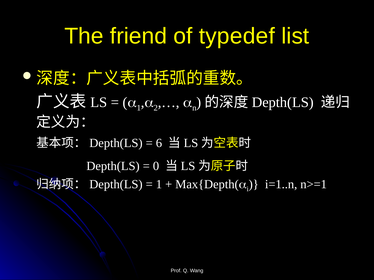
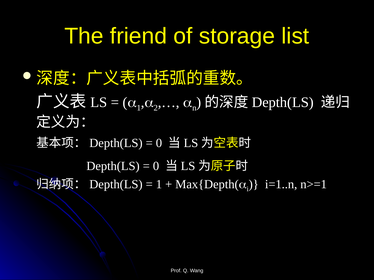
typedef: typedef -> storage (237, 36)
6: 6 -> 0 (159, 143)
